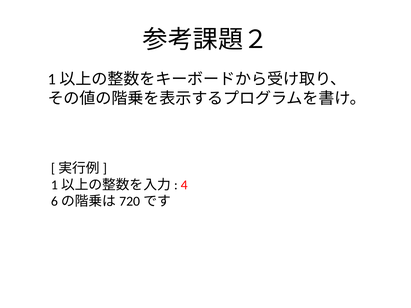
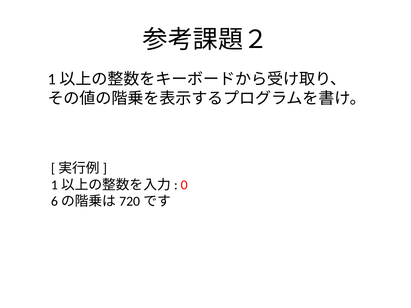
4: 4 -> 0 (184, 185)
